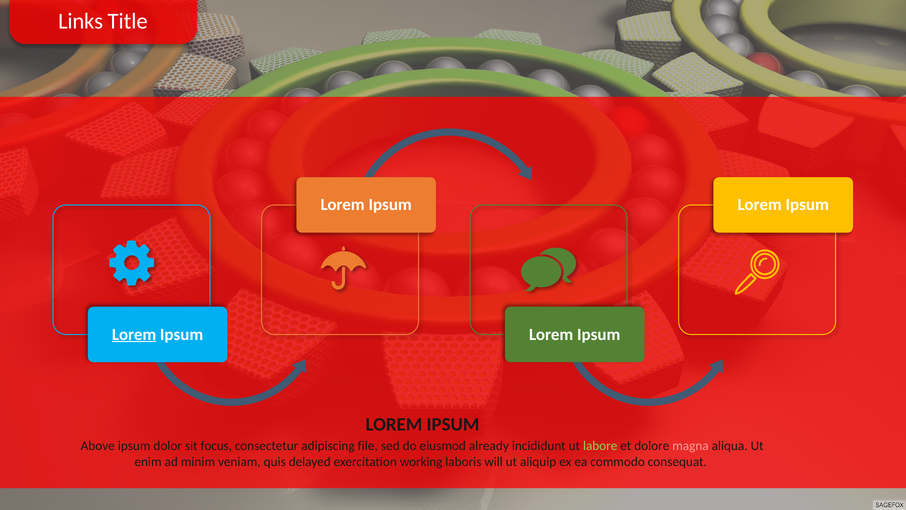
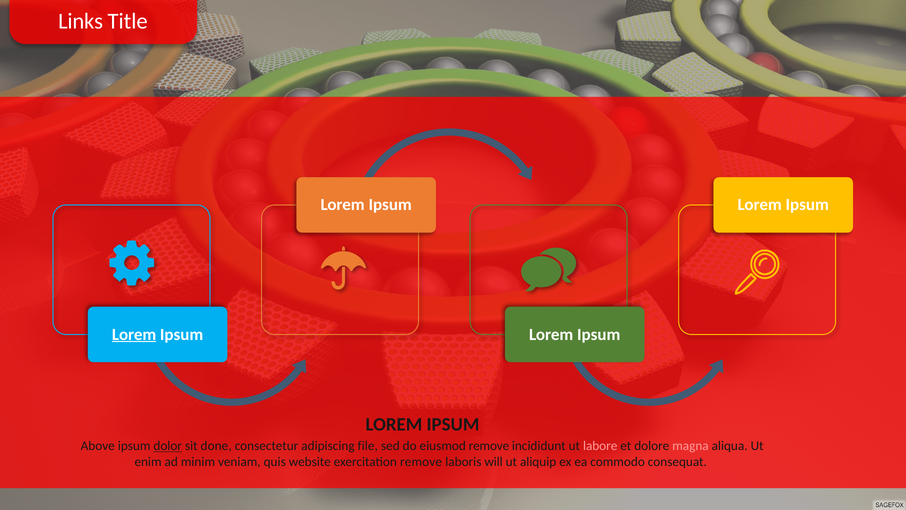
dolor underline: none -> present (168, 446)
focus: focus -> done (216, 446)
eiusmod already: already -> remove (489, 446)
labore colour: light green -> pink (600, 446)
delayed: delayed -> website (310, 462)
exercitation working: working -> remove (421, 462)
